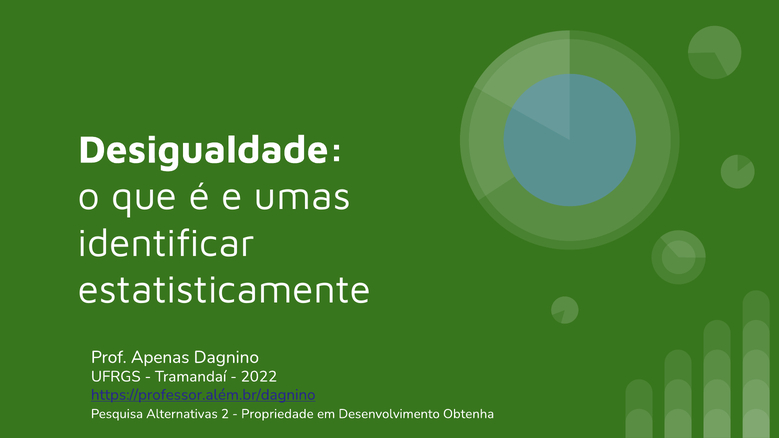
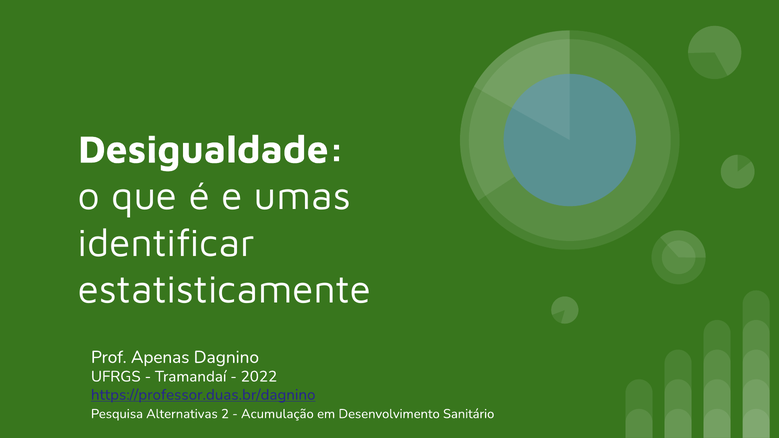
https://professor.além.br/dagnino: https://professor.além.br/dagnino -> https://professor.duas.br/dagnino (203, 395)
Propriedade: Propriedade -> Acumulação (277, 414)
Obtenha: Obtenha -> Sanitário (469, 414)
